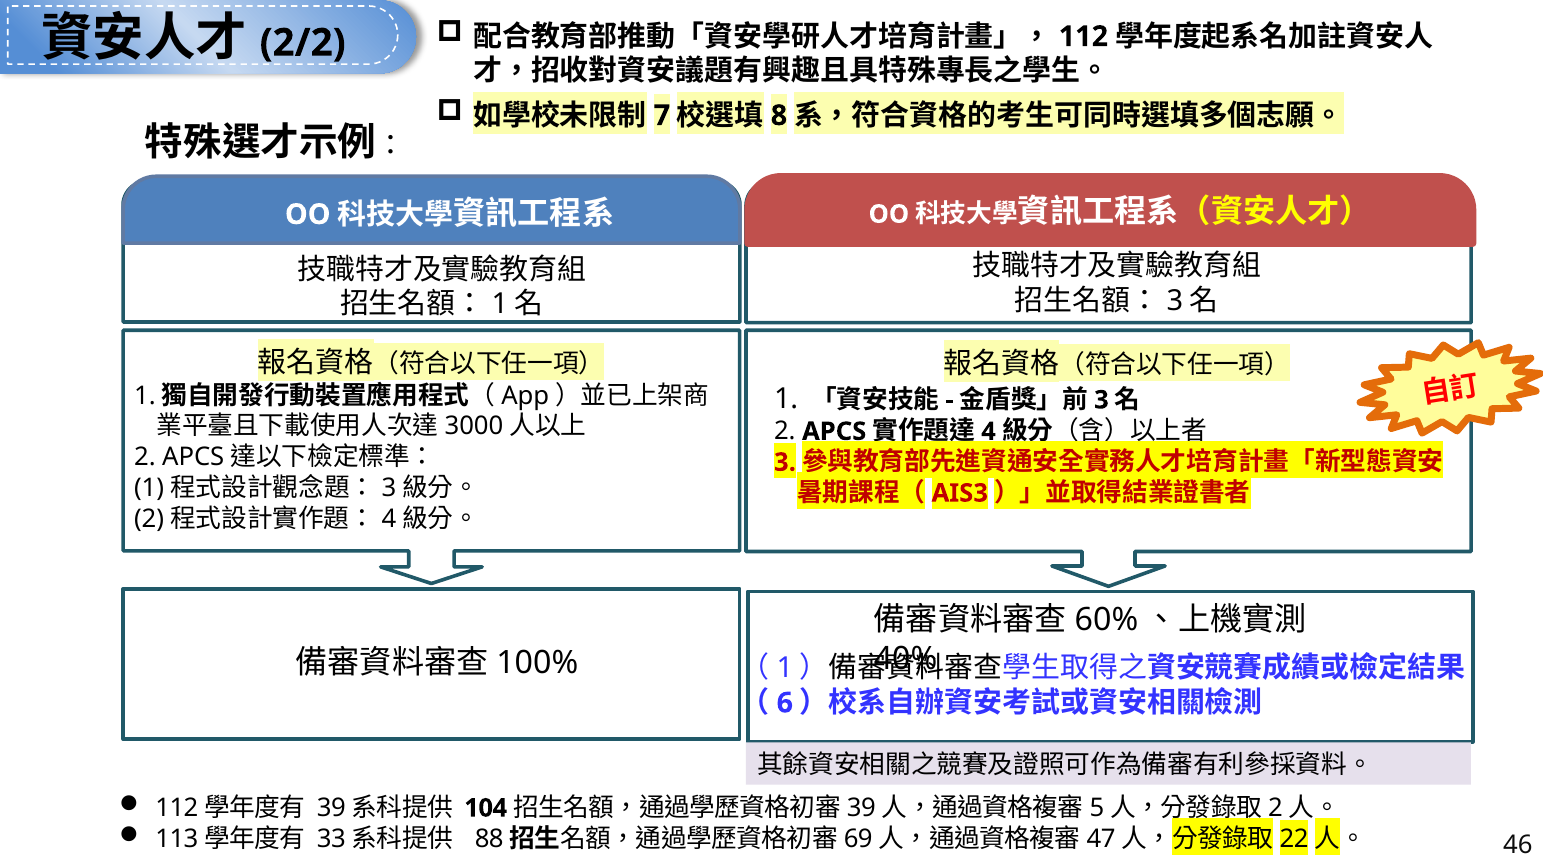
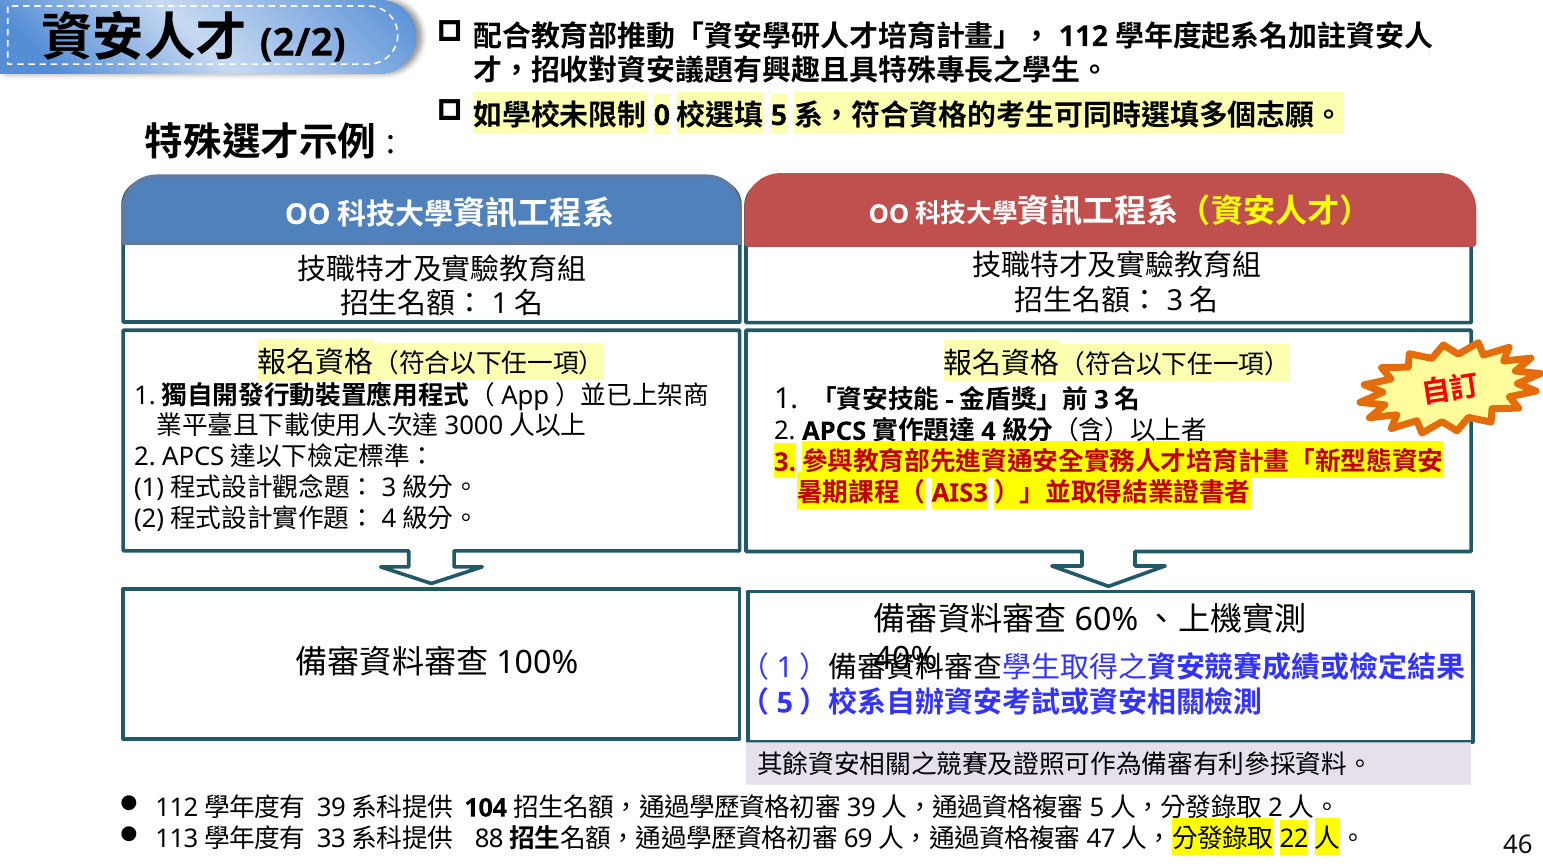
7: 7 -> 0 (662, 116)
8: 8 -> 5 (779, 116)
6: 6 -> 5 (785, 703)
